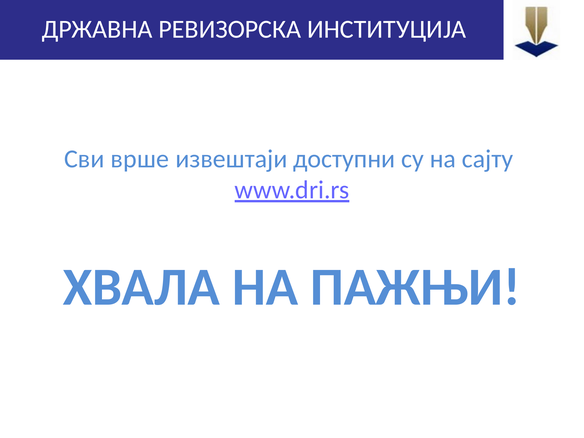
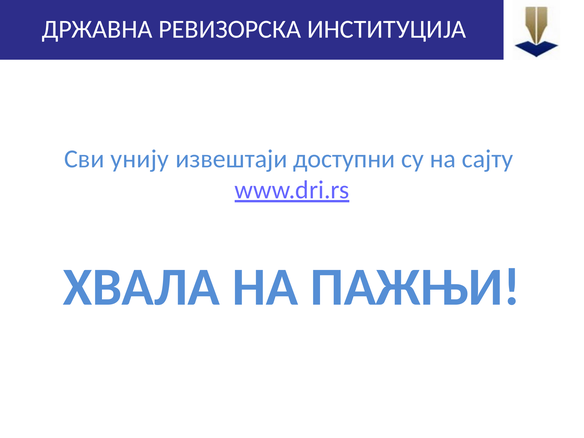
врше: врше -> унију (140, 159)
